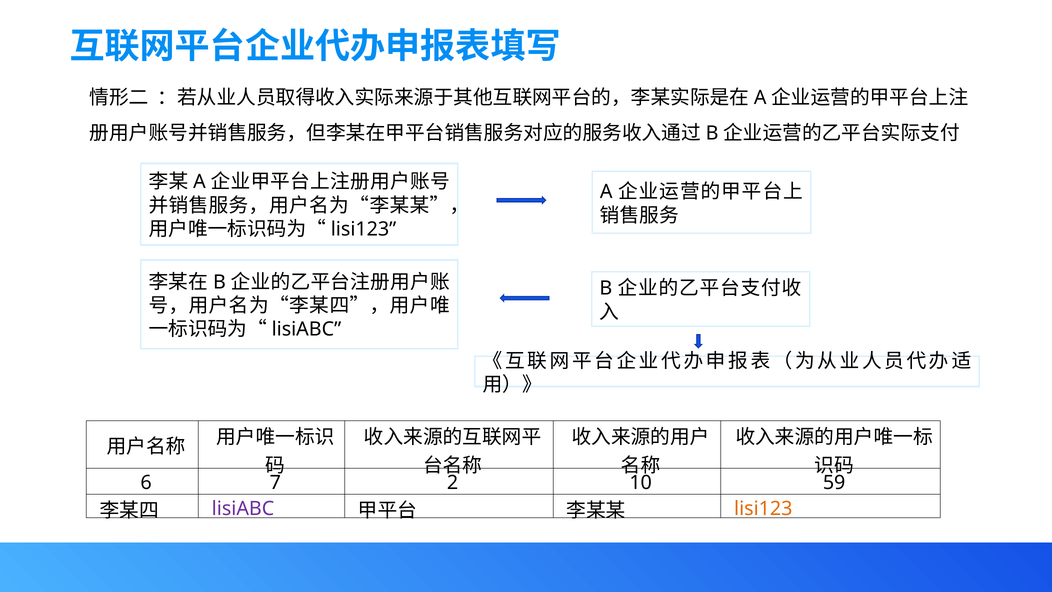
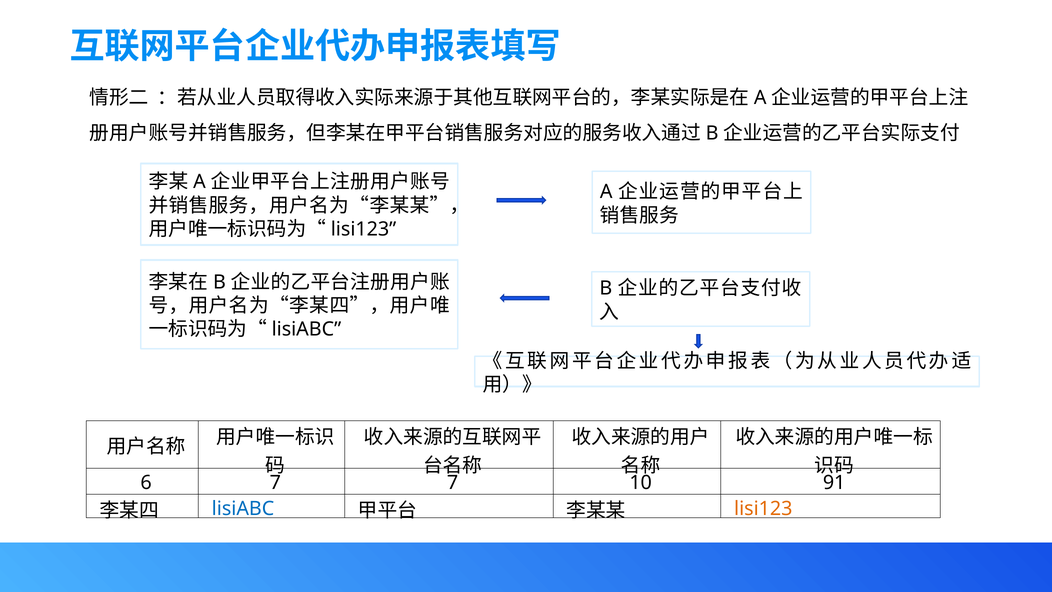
7 2: 2 -> 7 (453, 482)
59: 59 -> 91 (834, 482)
lisiABC colour: purple -> blue (243, 508)
